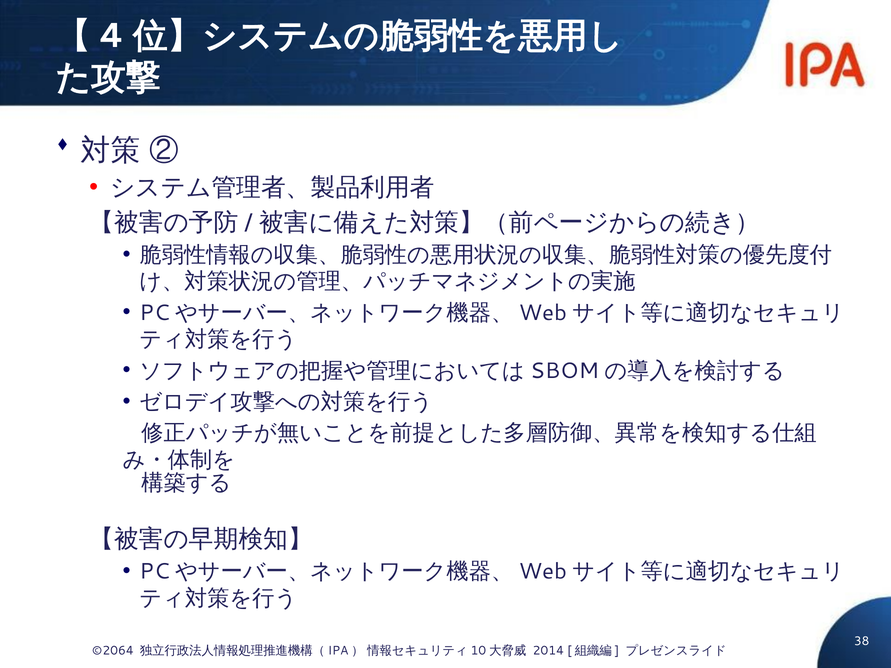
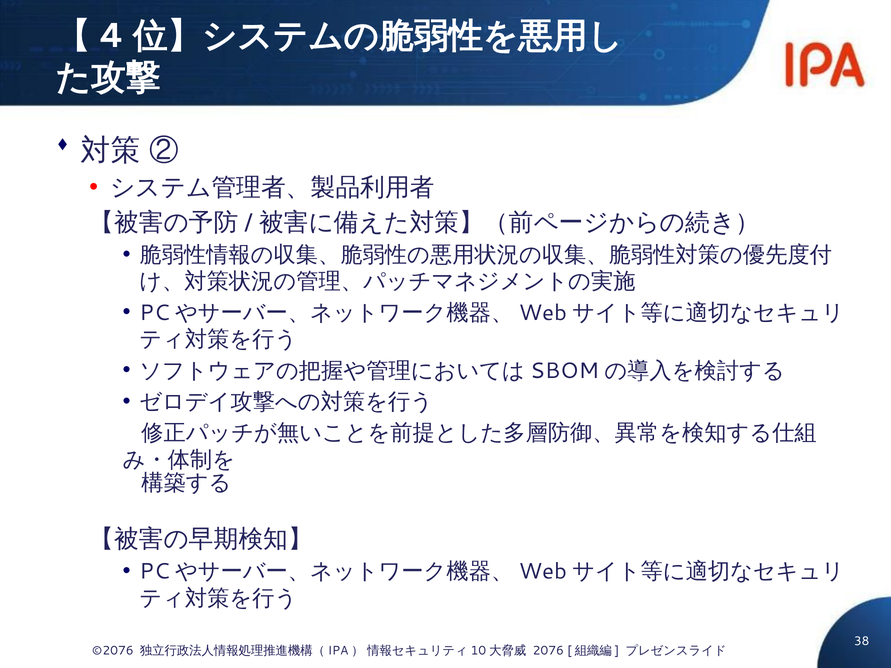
©2064: ©2064 -> ©2076 (113, 651)
2014: 2014 -> 2076 (548, 651)
